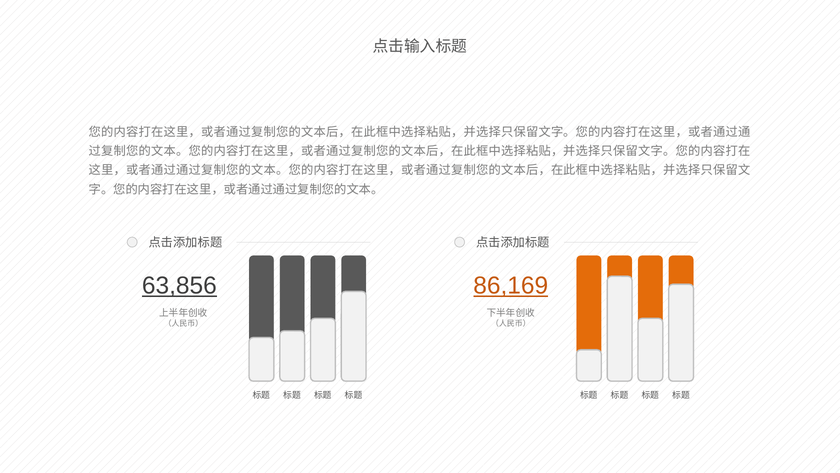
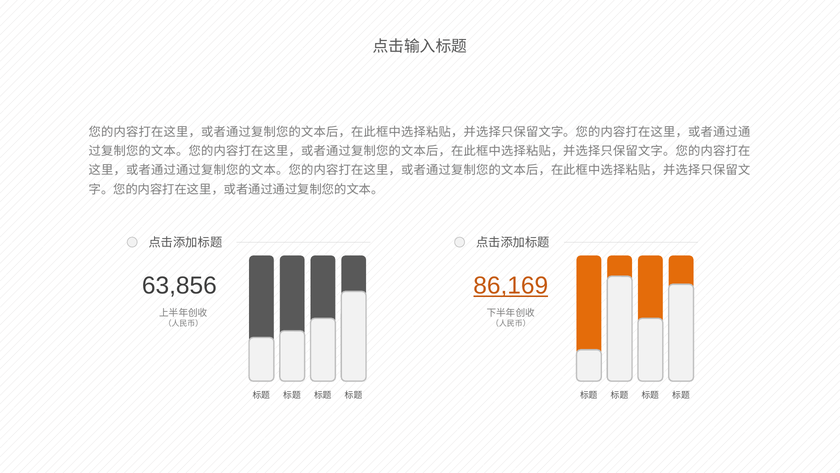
63,856 underline: present -> none (179, 285)
